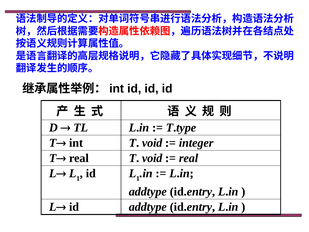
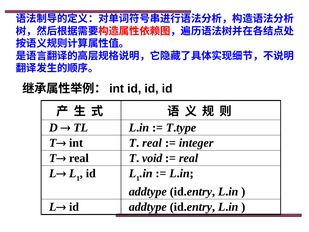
int T void: void -> real (152, 143)
